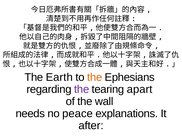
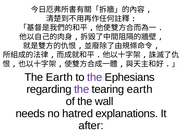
the colour: orange -> purple (95, 78)
tearing apart: apart -> earth (140, 90)
peace: peace -> hatred (78, 114)
